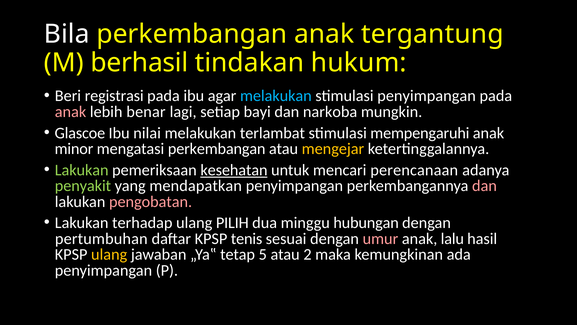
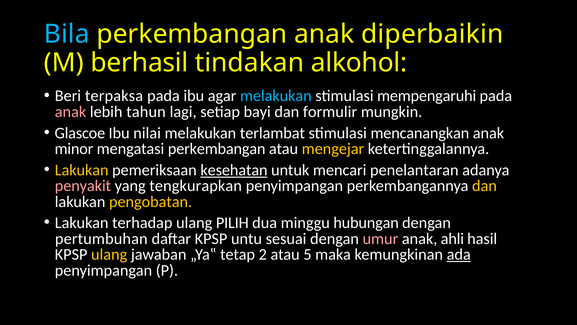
Bila colour: white -> light blue (67, 34)
tergantung: tergantung -> diperbaikin (432, 34)
hukum: hukum -> alkohol (359, 63)
registrasi: registrasi -> terpaksa (114, 96)
stimulasi penyimpangan: penyimpangan -> mempengaruhi (427, 96)
benar: benar -> tahun (146, 112)
narkoba: narkoba -> formulir (330, 112)
mempengaruhi: mempengaruhi -> mencanangkan (420, 133)
Lakukan colour: light green -> yellow (82, 170)
perencanaan: perencanaan -> penelantaran (414, 170)
penyakit colour: light green -> pink (83, 186)
mendapatkan: mendapatkan -> tengkurapkan (196, 186)
dan colour: pink -> yellow (484, 186)
pengobatan colour: pink -> yellow (151, 201)
tenis: tenis -> untu (247, 238)
lalu: lalu -> ahli (452, 238)
5: 5 -> 2 (263, 254)
2: 2 -> 5 (307, 254)
ada underline: none -> present (459, 254)
